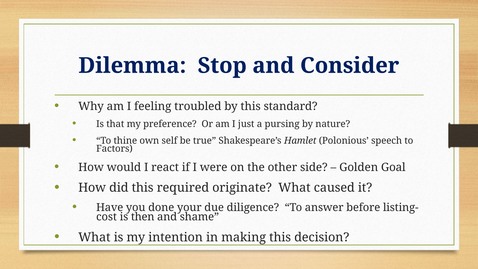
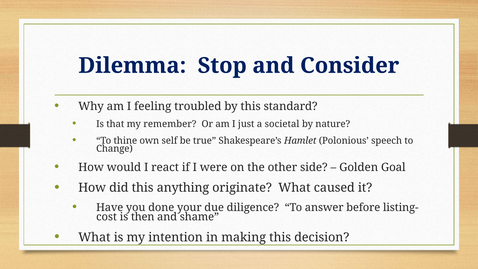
preference: preference -> remember (170, 124)
pursing: pursing -> societal (282, 124)
Factors: Factors -> Change (114, 149)
required: required -> anything (183, 188)
